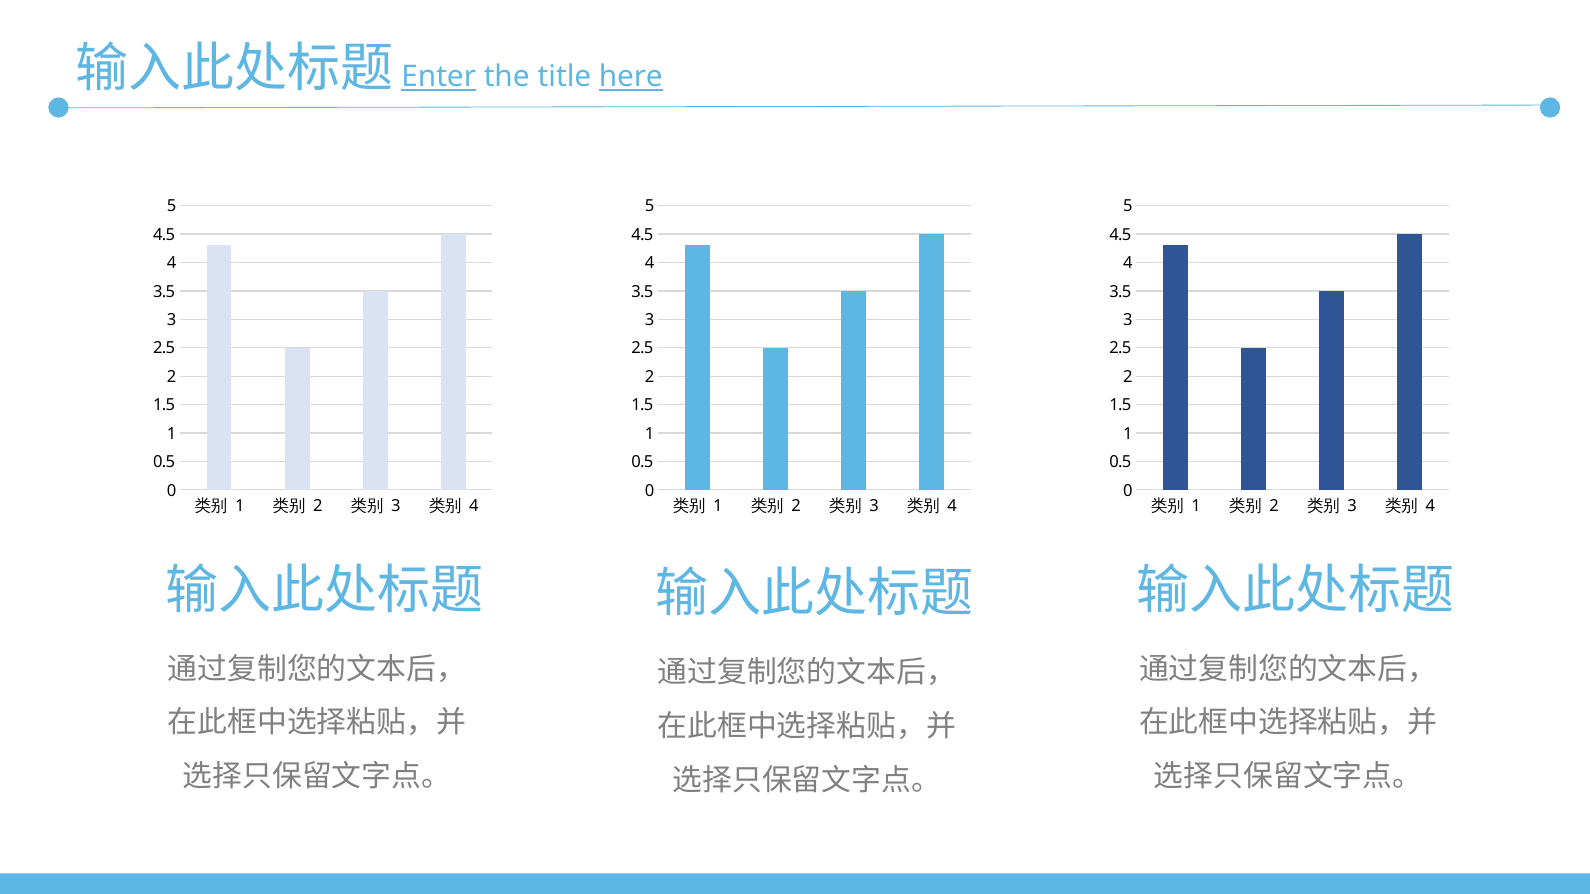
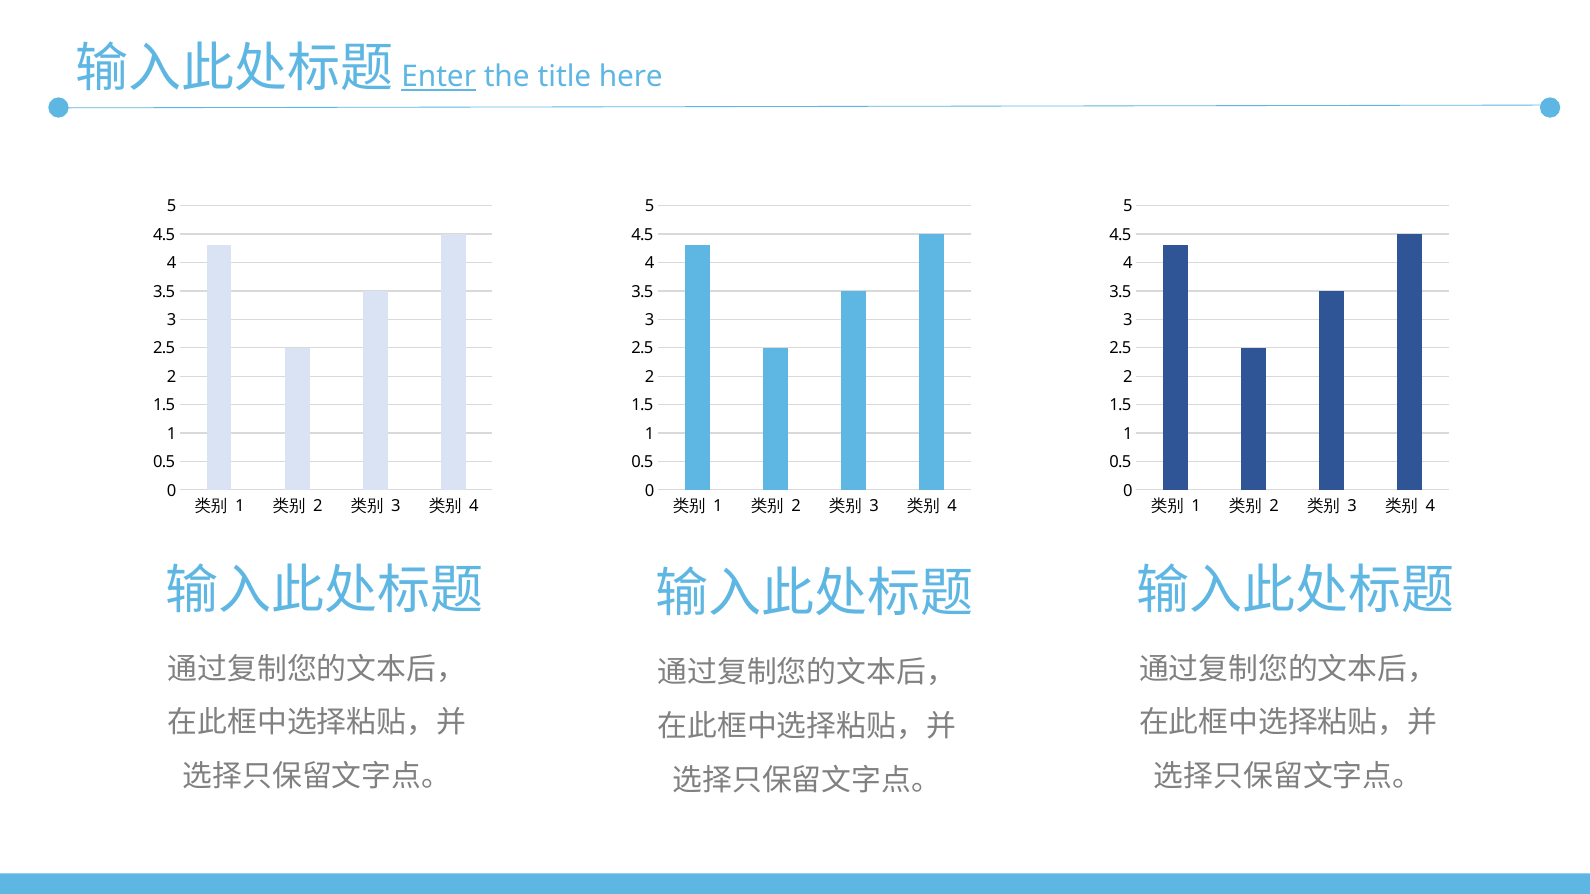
here underline: present -> none (631, 77)
